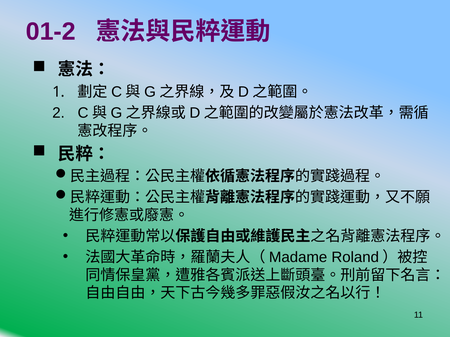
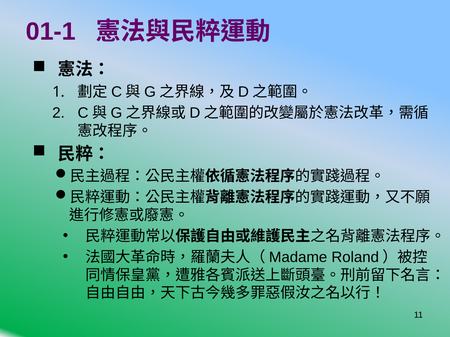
01-2: 01-2 -> 01-1 (51, 32)
